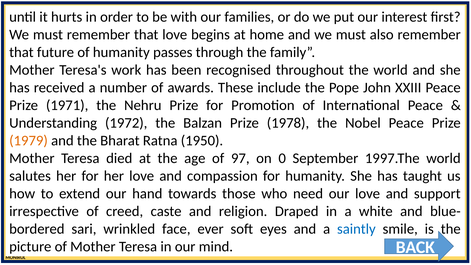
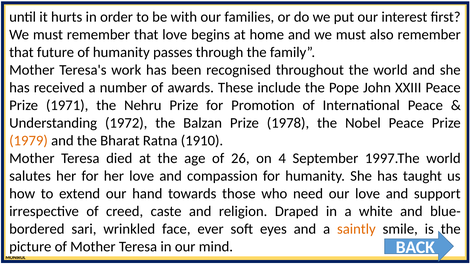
1950: 1950 -> 1910 (202, 141)
97: 97 -> 26 (240, 158)
0: 0 -> 4 (282, 158)
saintly colour: blue -> orange (356, 229)
